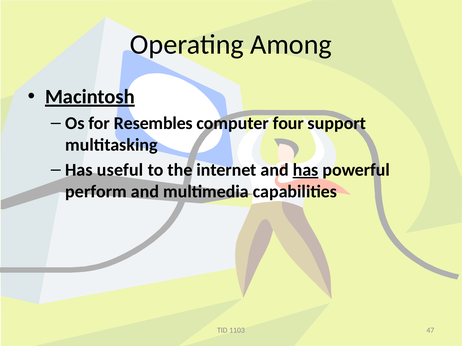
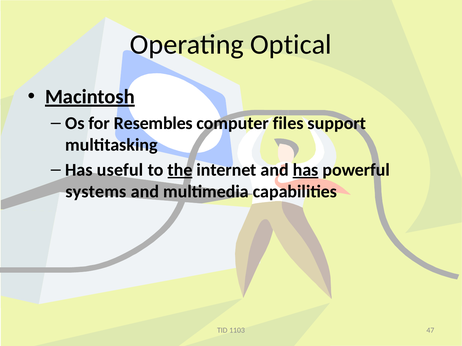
Among: Among -> Optical (291, 45)
four: four -> files (288, 123)
the underline: none -> present (180, 170)
perform: perform -> systems (96, 192)
